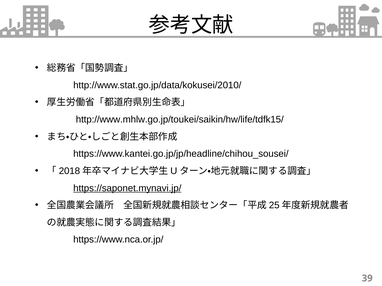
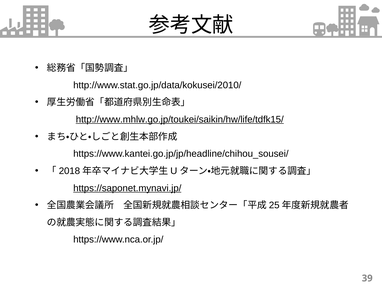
http://www.mhlw.go.jp/toukei/saikin/hw/life/tdfk15/ underline: none -> present (180, 120)
